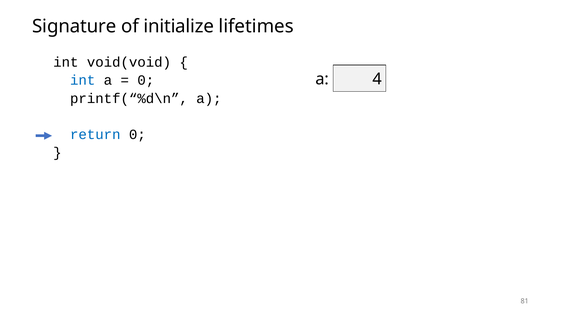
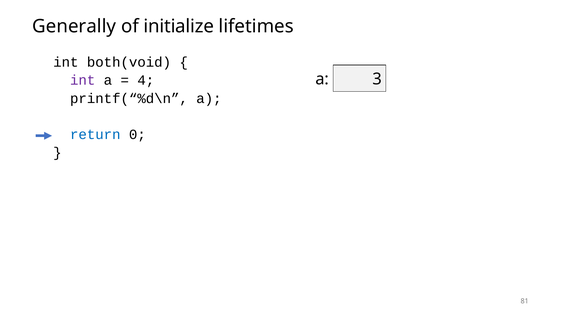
Signature: Signature -> Generally (74, 26)
void(void: void(void -> both(void (129, 62)
4: 4 -> 3 (377, 79)
int colour: blue -> purple (83, 80)
0: 0 -> 4 (146, 80)
